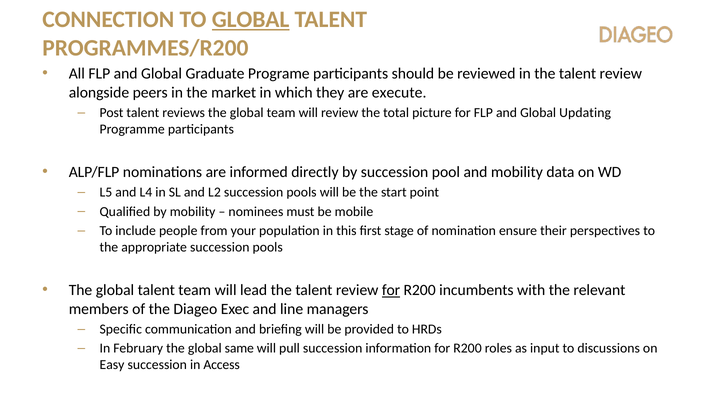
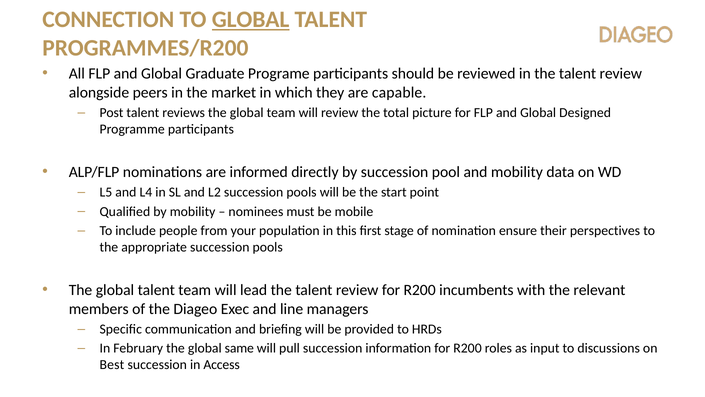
execute: execute -> capable (399, 92)
Updating: Updating -> Designed (585, 113)
for underline: present -> none (391, 290)
Easy: Easy -> Best (112, 365)
